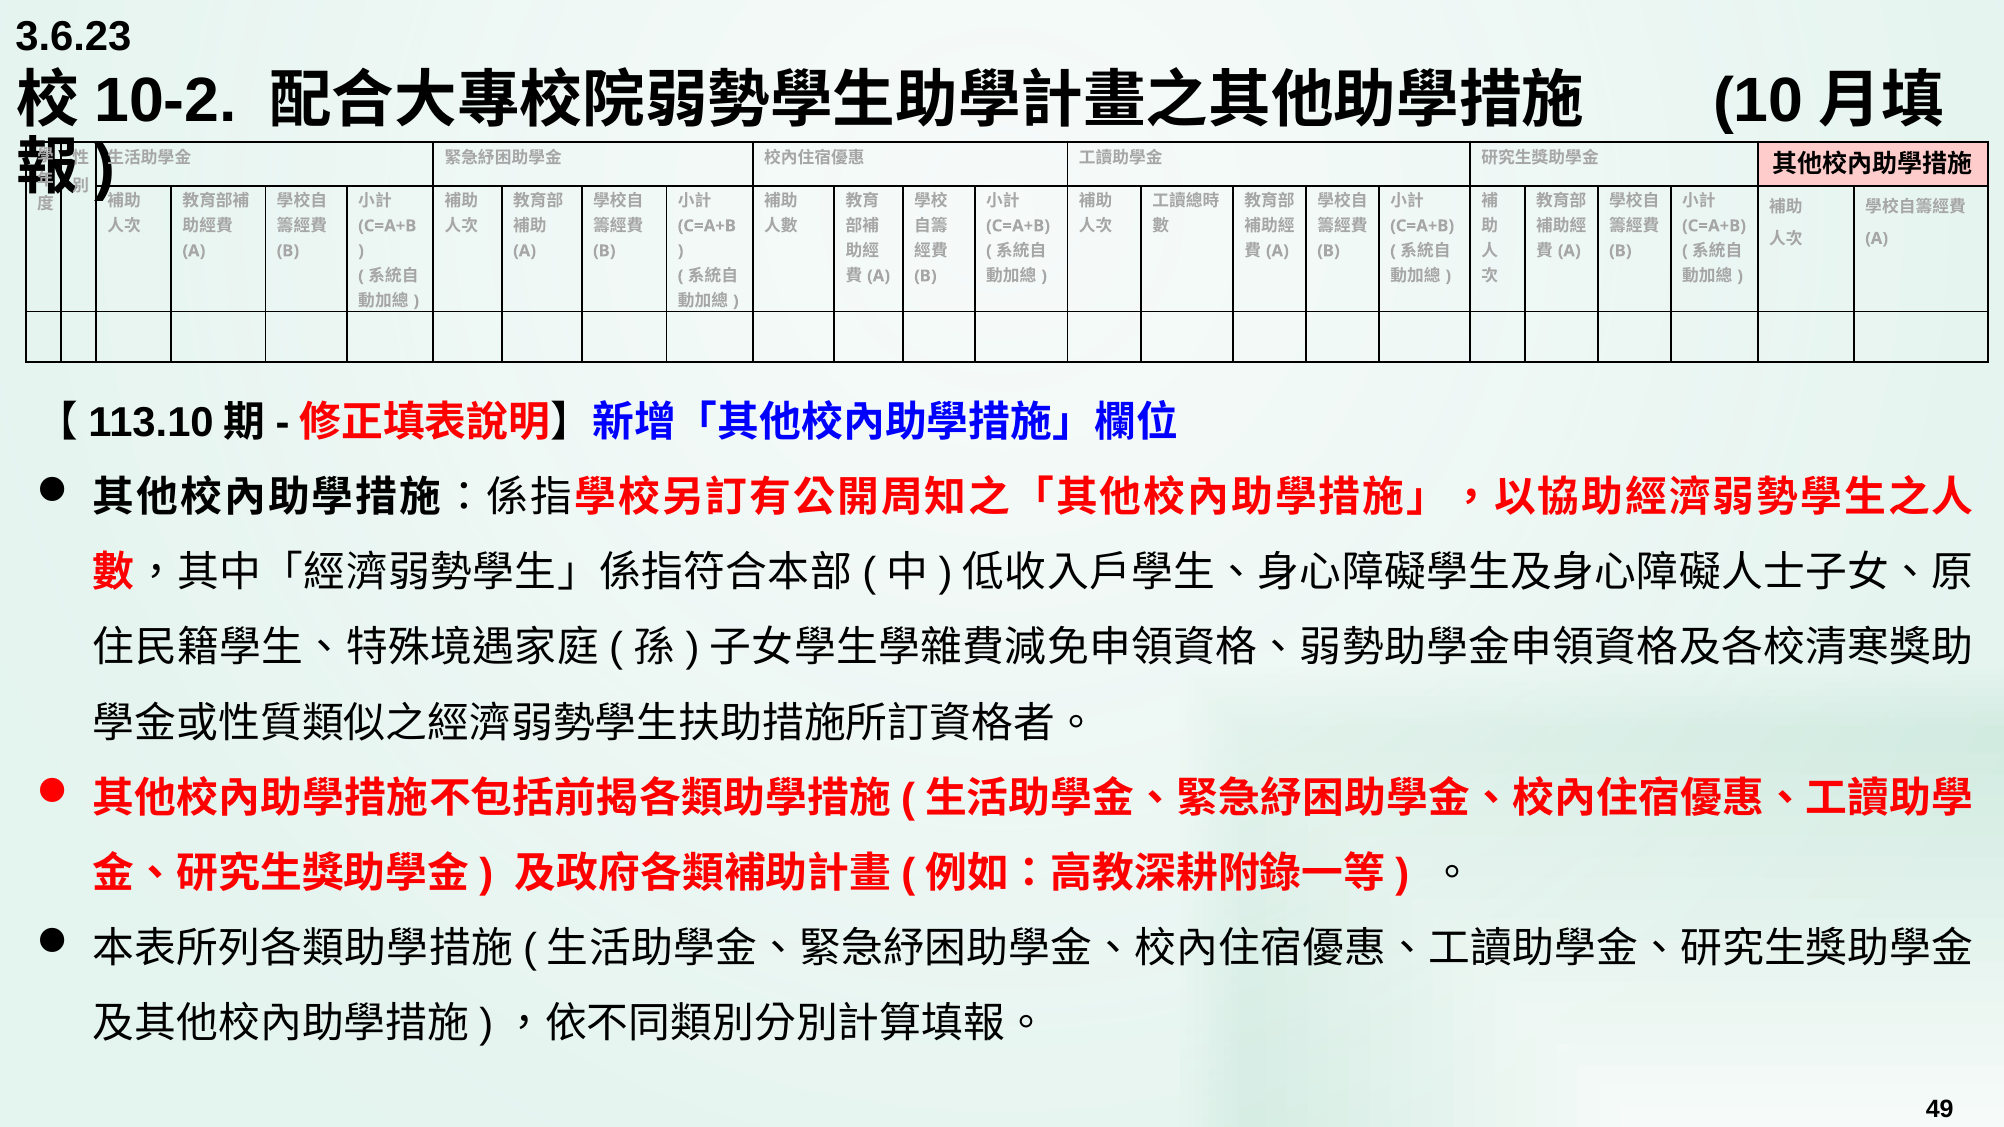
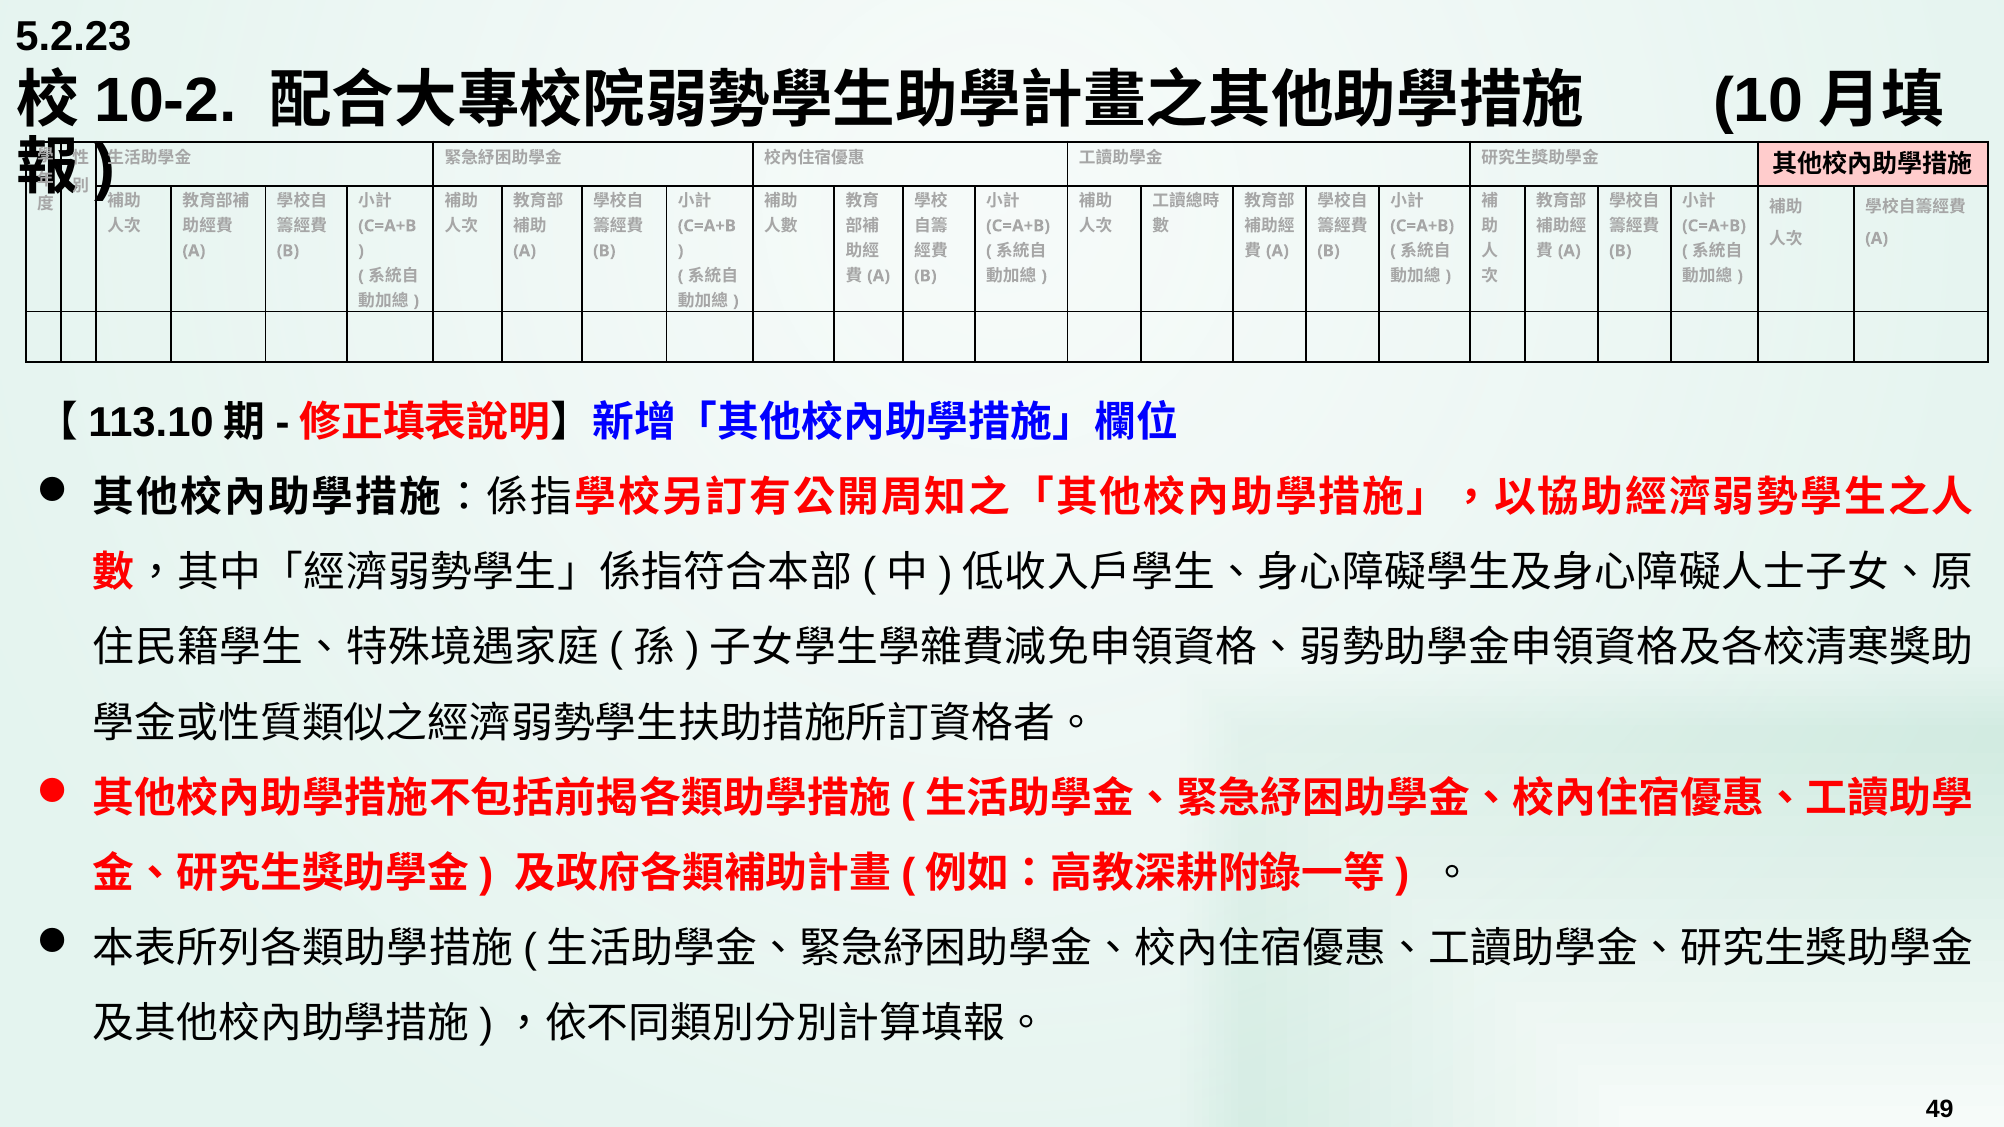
3.6.23: 3.6.23 -> 5.2.23 (73, 37)
